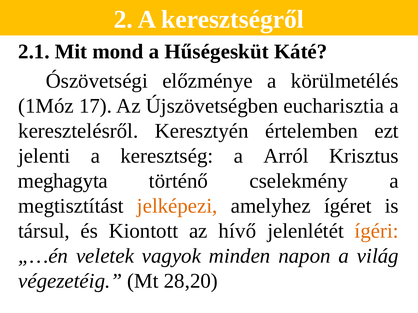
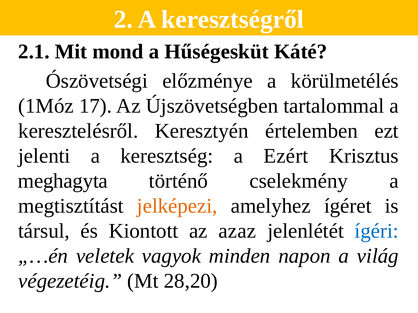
eucharisztia: eucharisztia -> tartalommal (334, 106)
Arról: Arról -> Ezért (286, 156)
hívő: hívő -> azaz (237, 231)
ígéri colour: orange -> blue (377, 231)
